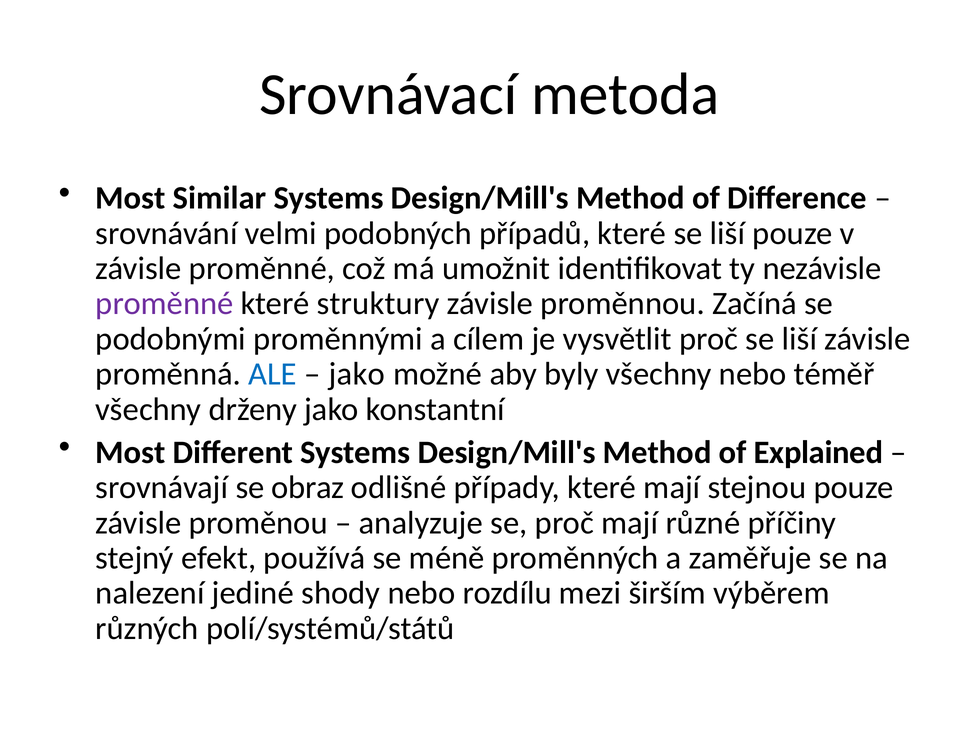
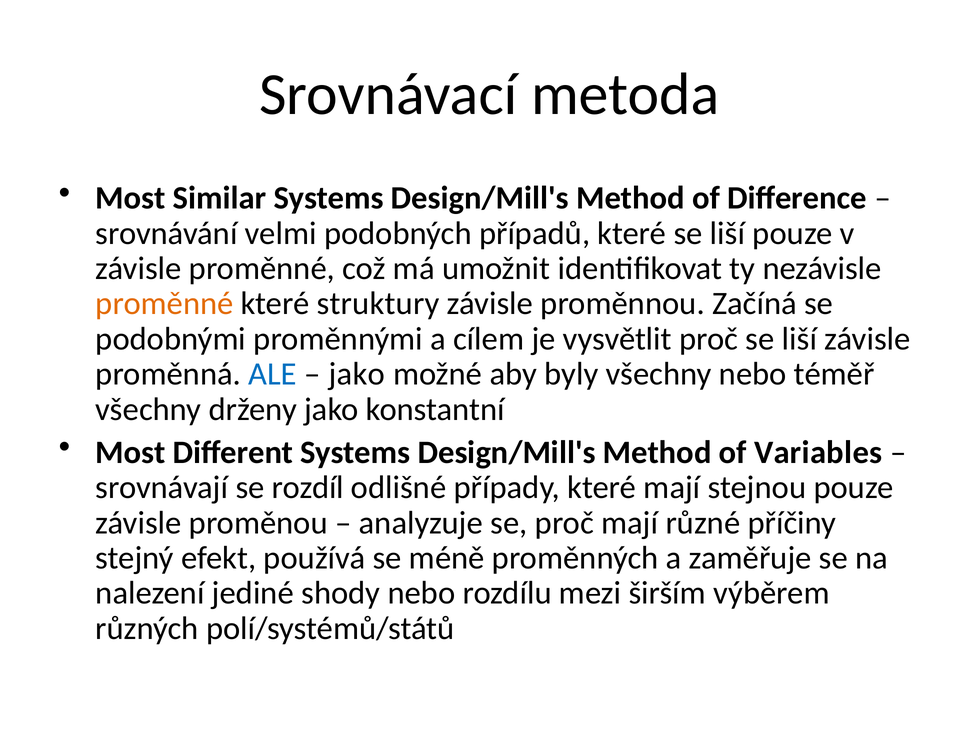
proměnné colour: purple -> orange (164, 304)
Explained: Explained -> Variables (818, 453)
obraz: obraz -> rozdíl (308, 488)
